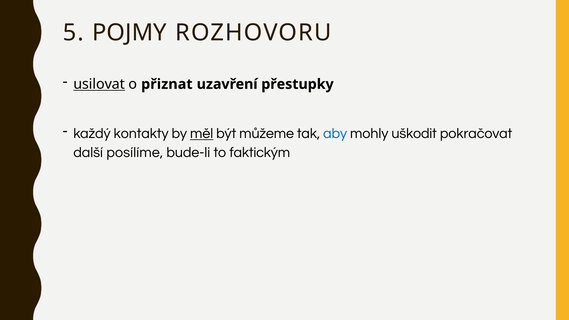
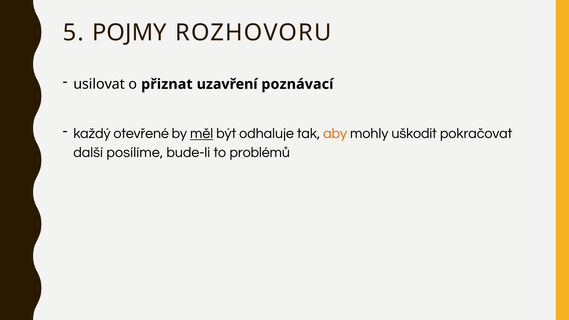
usilovat underline: present -> none (99, 84)
přestupky: přestupky -> poznávací (297, 84)
kontakty: kontakty -> otevřené (141, 134)
můžeme: můžeme -> odhaluje (267, 134)
aby colour: blue -> orange (335, 134)
faktickým: faktickým -> problémů (260, 152)
